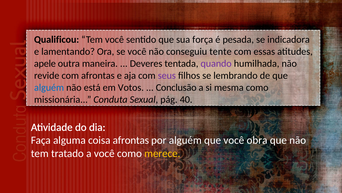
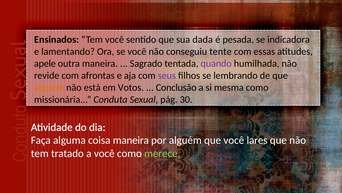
Qualificou: Qualificou -> Ensinados (57, 39)
força: força -> dada (203, 39)
Deveres: Deveres -> Sagrado (146, 63)
alguém colour: blue -> orange (49, 87)
40: 40 -> 30 (186, 99)
coisa afrontas: afrontas -> maneira (131, 140)
obra: obra -> lares (257, 140)
merece colour: yellow -> light green (162, 153)
